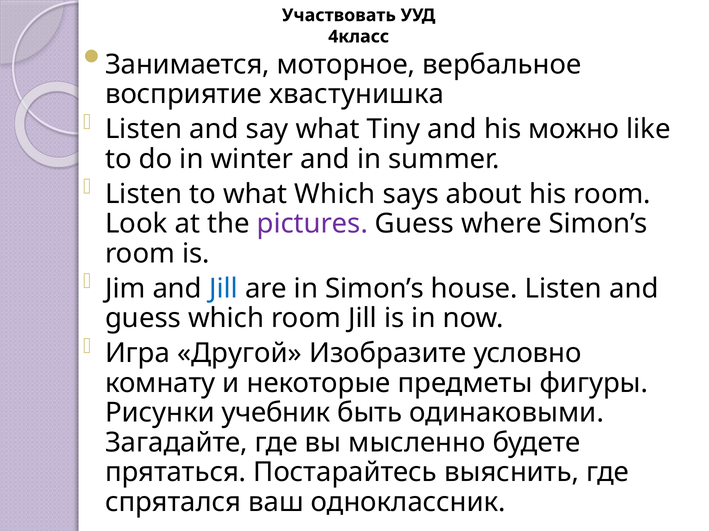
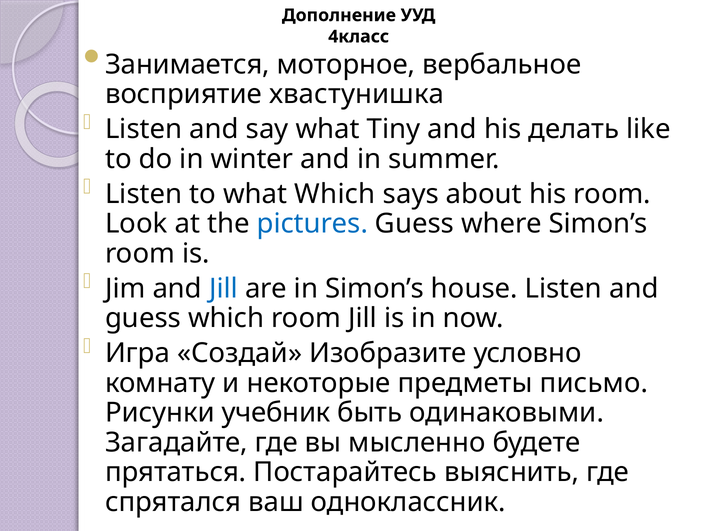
Участвовать: Участвовать -> Дополнение (339, 15)
можно: можно -> делать (574, 129)
pictures colour: purple -> blue (312, 224)
Другой: Другой -> Создай (240, 354)
фигуры: фигуры -> письмо (594, 384)
